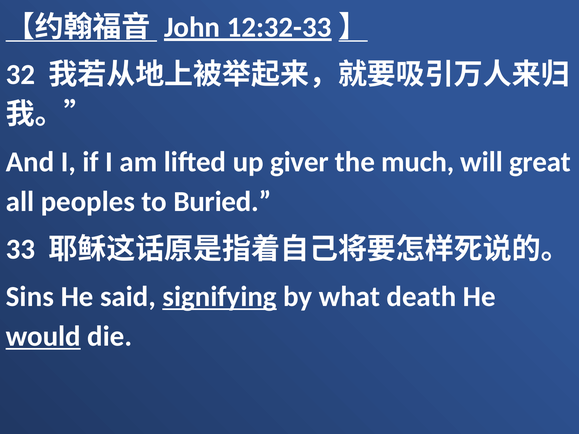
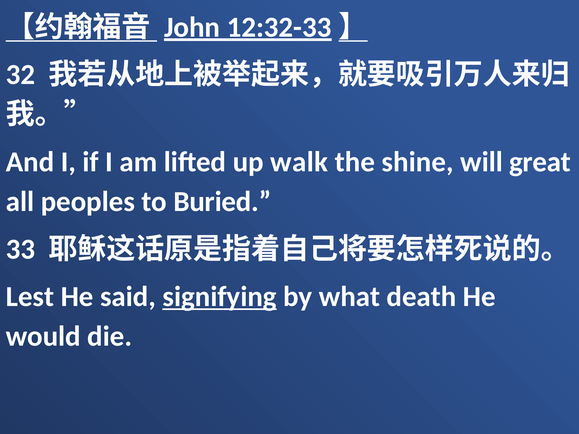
giver: giver -> walk (299, 162)
much: much -> shine (418, 162)
Sins: Sins -> Lest (30, 297)
would underline: present -> none (43, 337)
